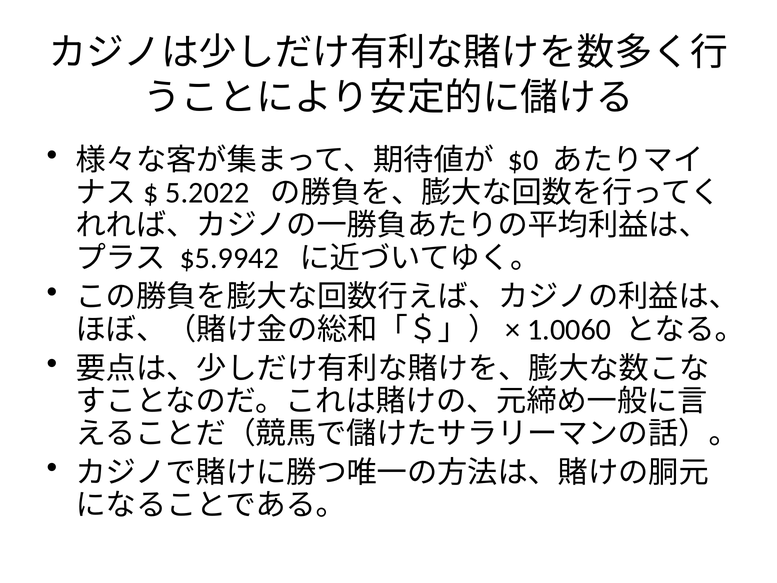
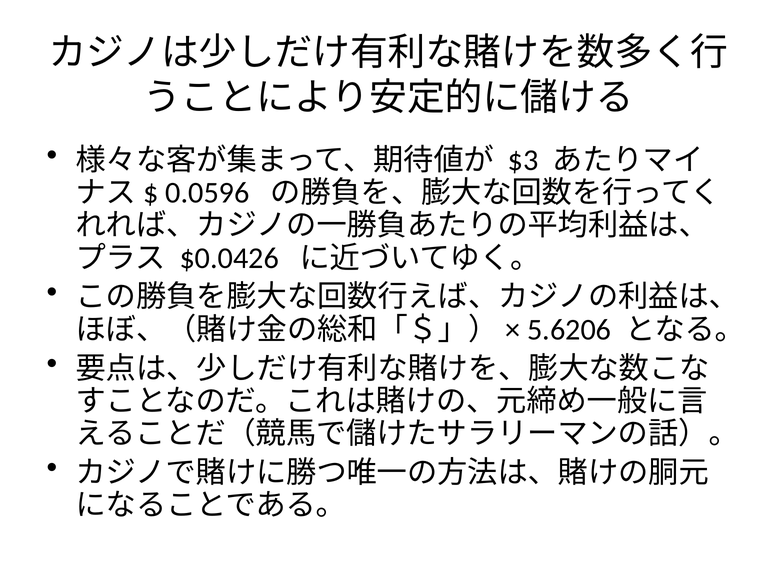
$0: $0 -> $3 (523, 160)
5.2022: 5.2022 -> 0.0596 (207, 193)
$5.9942: $5.9942 -> $0.0426 (229, 258)
1.0060: 1.0060 -> 5.6206 (569, 330)
